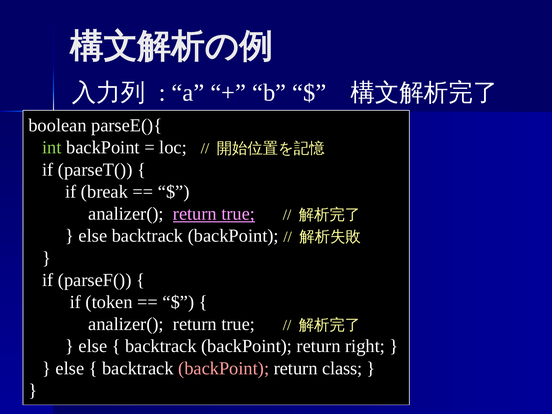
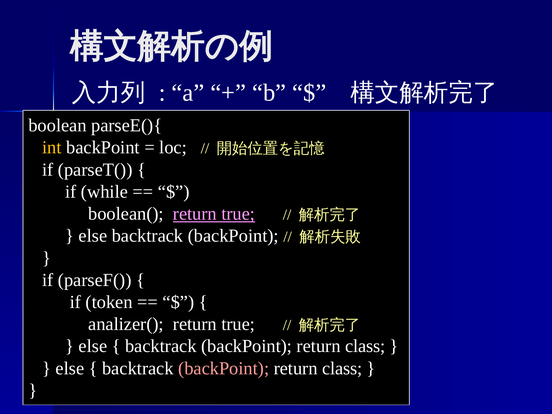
int colour: light green -> yellow (52, 148)
break: break -> while (104, 192)
analizer(: analizer( -> boolean( (126, 214)
right: right -> class (365, 346)
